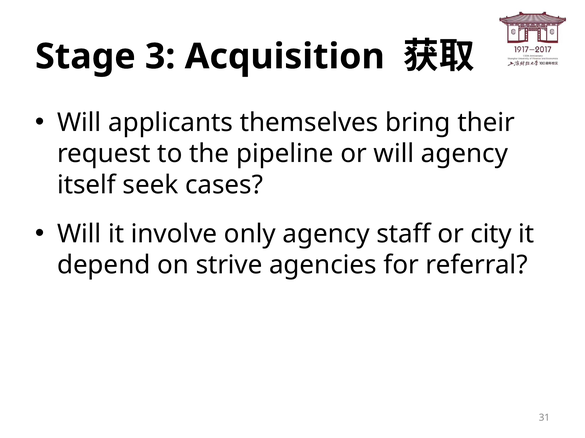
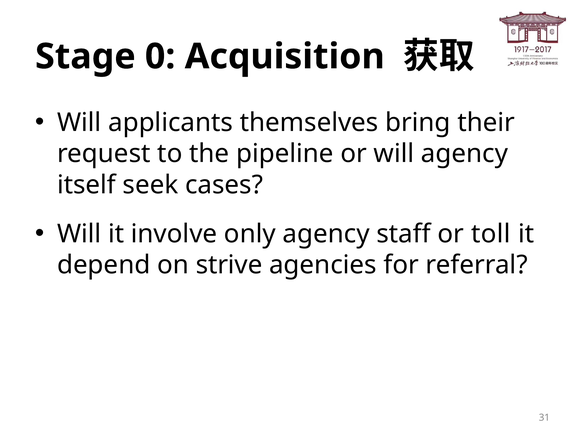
3: 3 -> 0 (160, 57)
city: city -> toll (491, 234)
